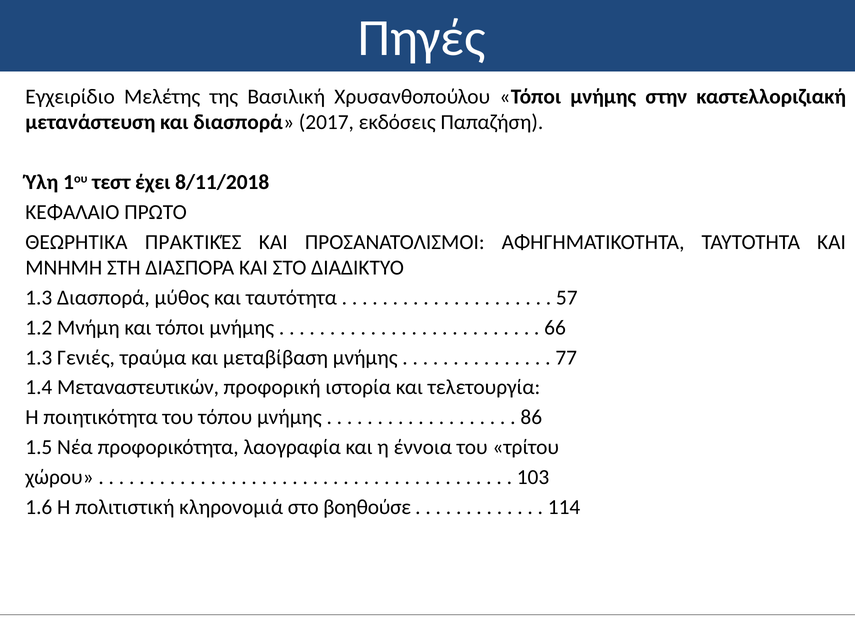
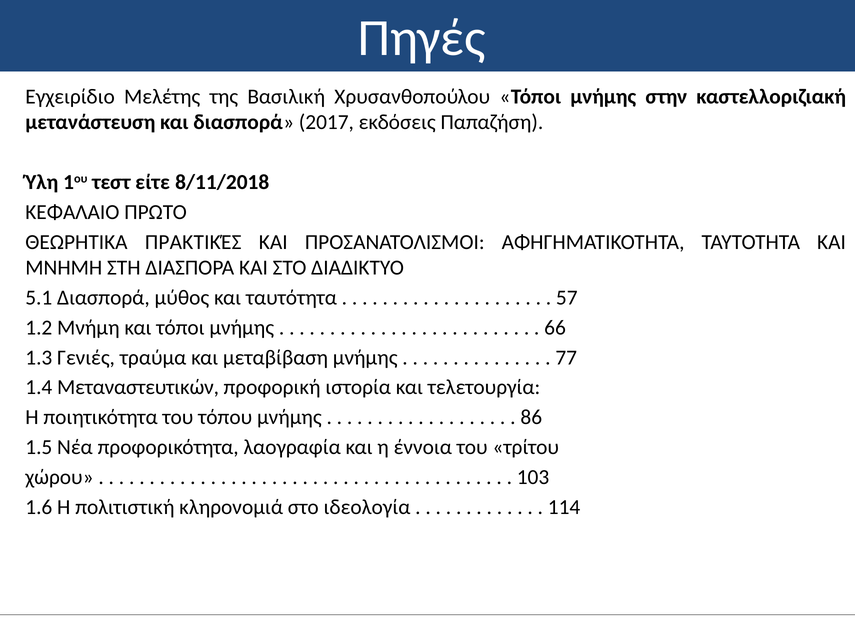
έχει: έχει -> είτε (153, 182)
1.3: 1.3 -> 5.1 (39, 298)
βοηθούσε: βοηθούσε -> ιδεολογία (367, 507)
